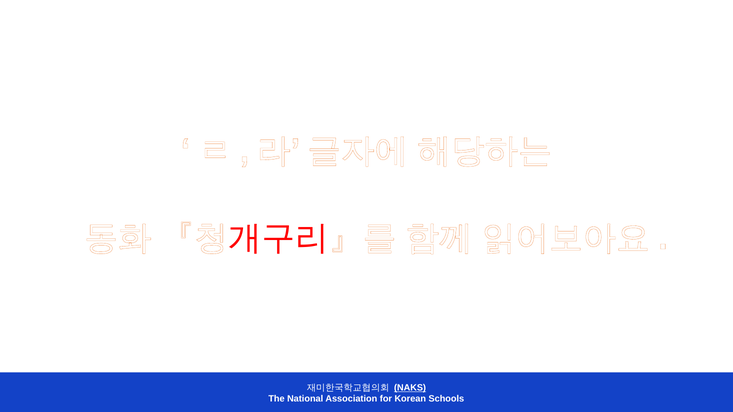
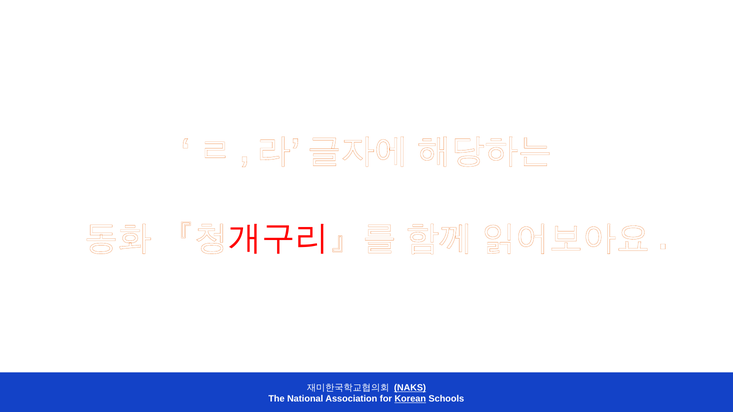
Korean underline: none -> present (410, 399)
